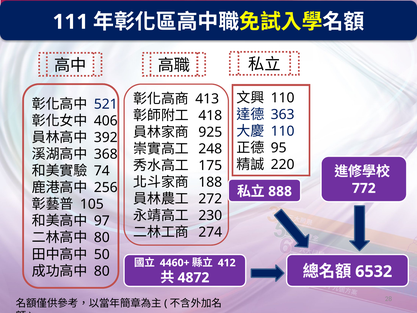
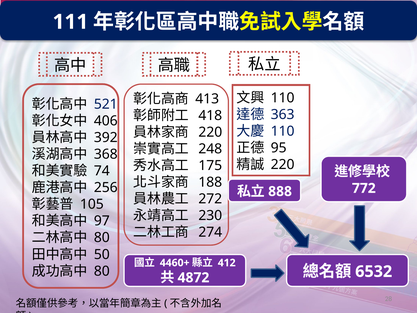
925: 925 -> 220 (210, 132)
